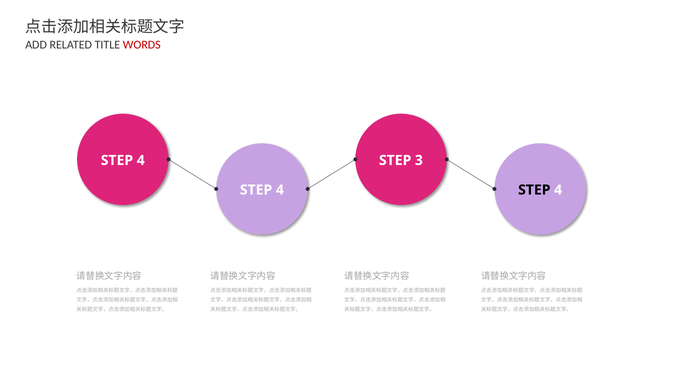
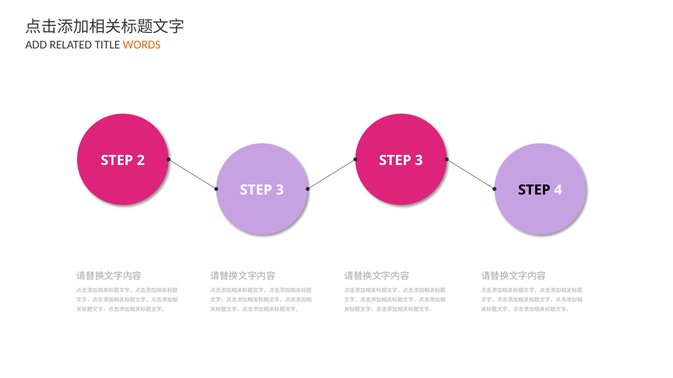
WORDS colour: red -> orange (142, 45)
4: 4 -> 2 (141, 161)
4: 4 -> 3 (280, 190)
